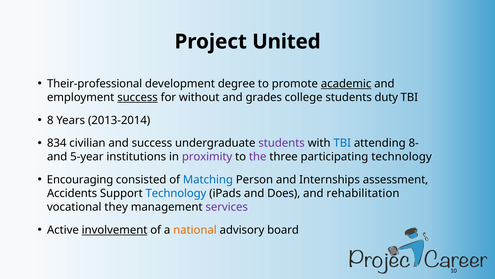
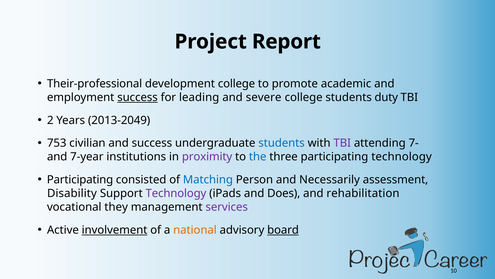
United: United -> Report (286, 42)
development degree: degree -> college (237, 84)
academic underline: present -> none (346, 84)
without: without -> leading (199, 97)
grades: grades -> severe (264, 97)
8: 8 -> 2 (50, 120)
2013-2014: 2013-2014 -> 2013-2049 (119, 120)
834: 834 -> 753 (57, 143)
students colour: purple -> blue (282, 143)
TBI colour: blue -> purple (342, 143)
8-: 8- -> 7- (414, 143)
5-year: 5-year -> 7-year (87, 157)
the colour: purple -> blue (258, 157)
Encouraging: Encouraging -> Participating (80, 179)
Internships: Internships -> Necessarily (330, 179)
Accidents: Accidents -> Disability (72, 193)
Technology colour: blue -> purple (176, 193)
board underline: none -> present (283, 230)
